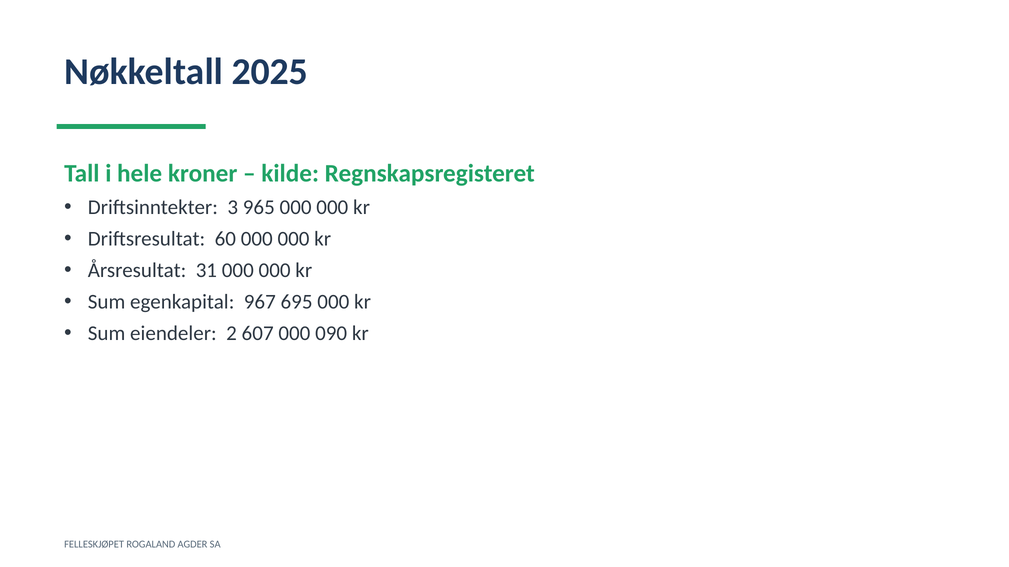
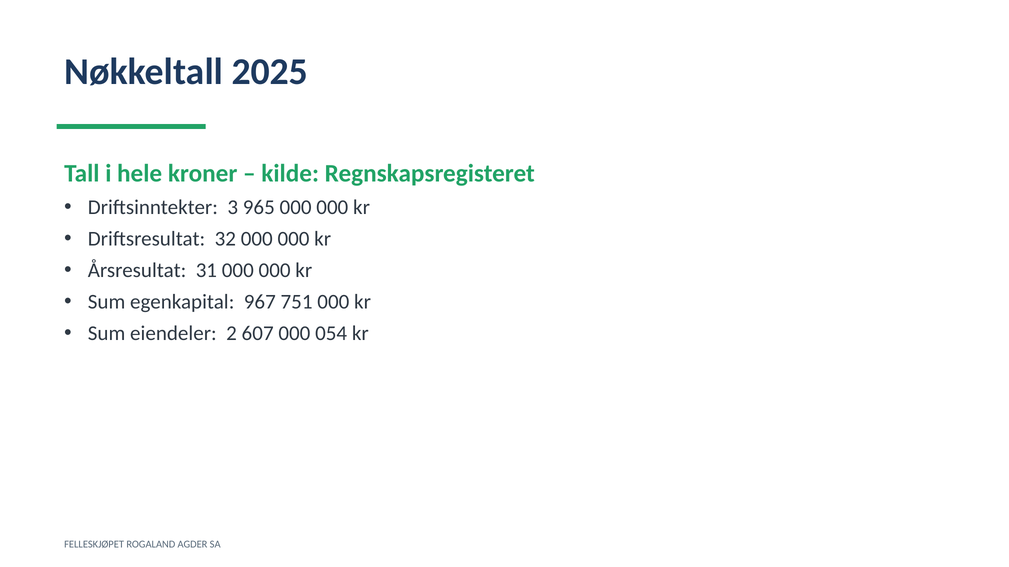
60: 60 -> 32 (225, 239)
695: 695 -> 751 (297, 302)
090: 090 -> 054 (331, 334)
